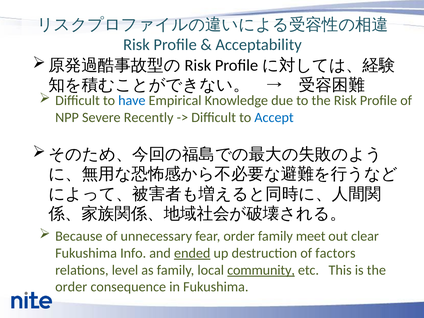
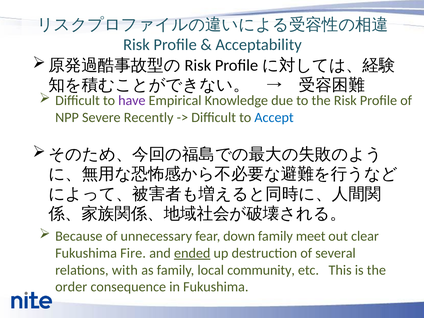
have colour: blue -> purple (132, 100)
fear order: order -> down (239, 236)
Info: Info -> Fire (133, 253)
factors: factors -> several (336, 253)
level: level -> with (125, 270)
community underline: present -> none (261, 270)
